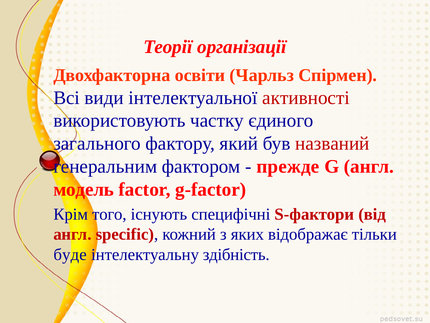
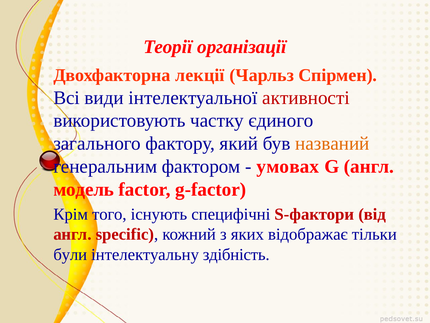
освіти: освіти -> лекції (200, 75)
названий colour: red -> orange (332, 143)
прежде: прежде -> умовах (288, 166)
буде: буде -> були (70, 254)
